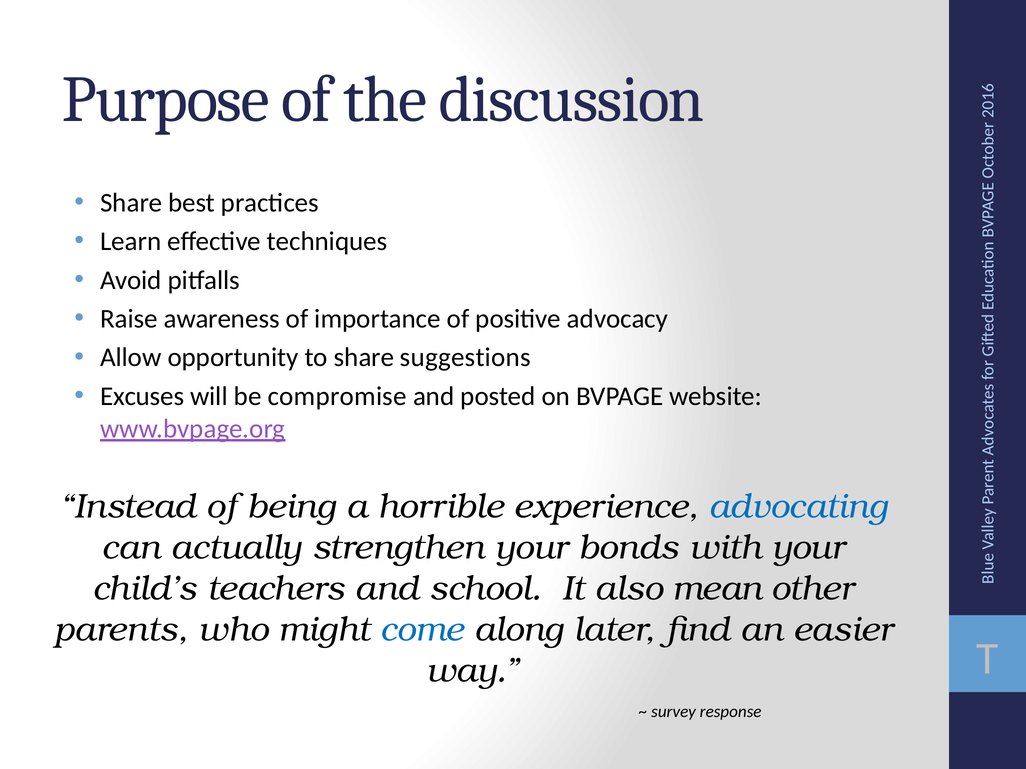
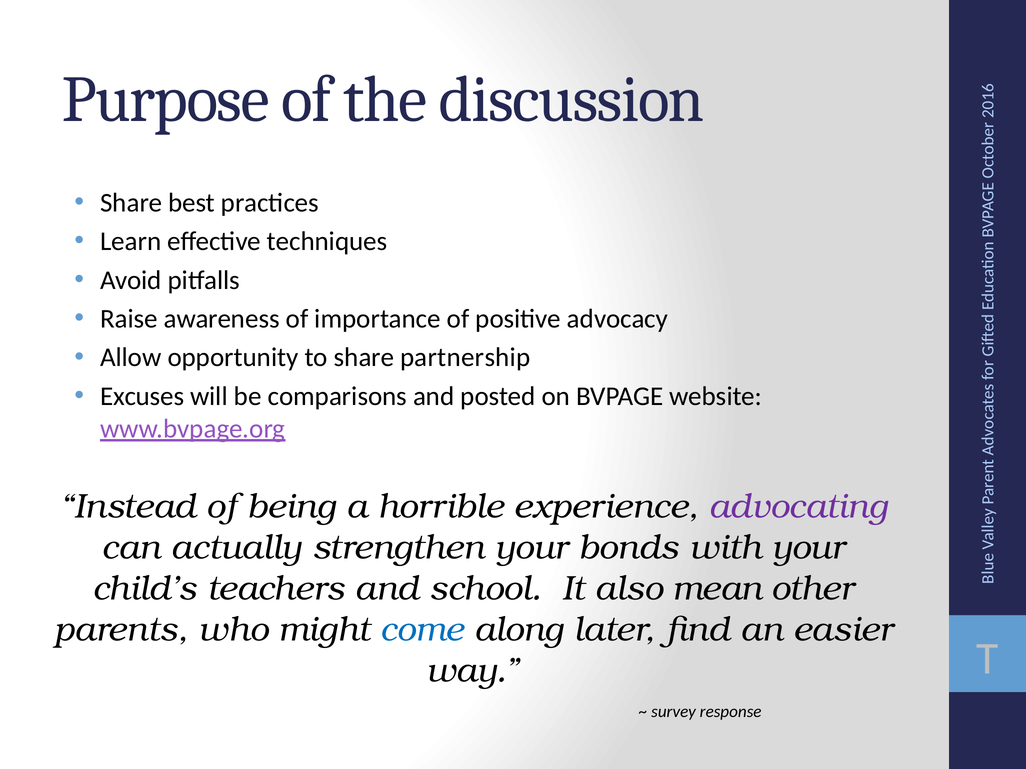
suggestions: suggestions -> partnership (465, 358)
compromise: compromise -> comparisons (337, 397)
advocating colour: blue -> purple (798, 507)
